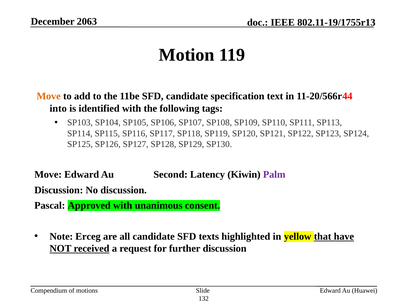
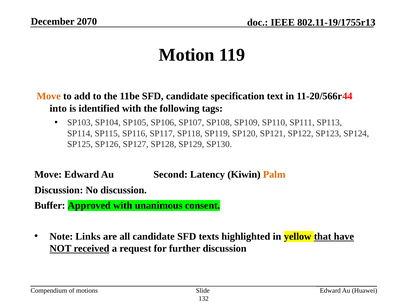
2063: 2063 -> 2070 (87, 21)
Palm colour: purple -> orange (274, 175)
Pascal: Pascal -> Buffer (50, 206)
Erceg: Erceg -> Links (88, 237)
